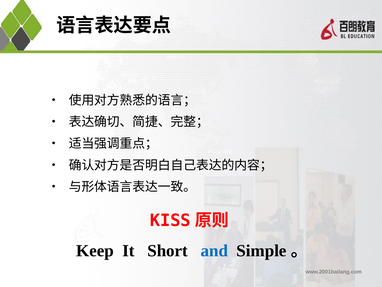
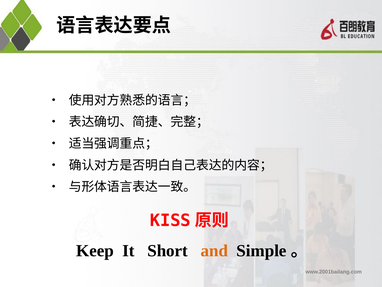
and colour: blue -> orange (214, 250)
